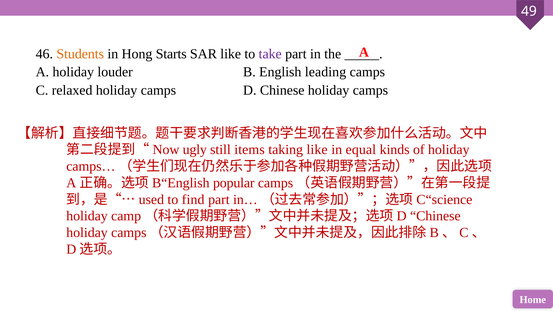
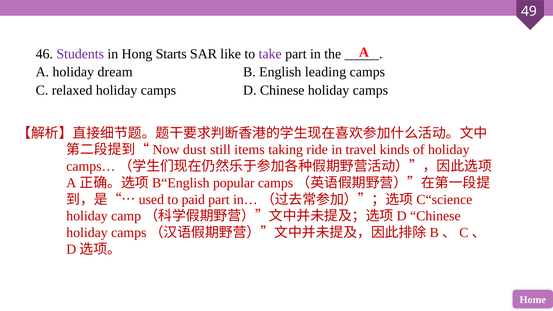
Students colour: orange -> purple (80, 54)
louder: louder -> dream (115, 72)
ugly: ugly -> dust (195, 150)
taking like: like -> ride (317, 150)
equal: equal -> travel (361, 150)
find: find -> paid (193, 199)
